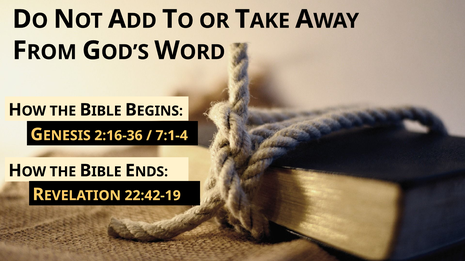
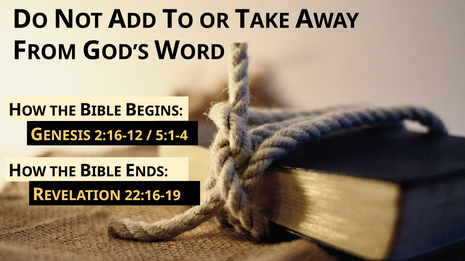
2:16-36: 2:16-36 -> 2:16-12 (118, 136)
7:1-4: 7:1-4 -> 5:1-4 (172, 136)
22:42-19: 22:42-19 -> 22:16-19 (153, 196)
